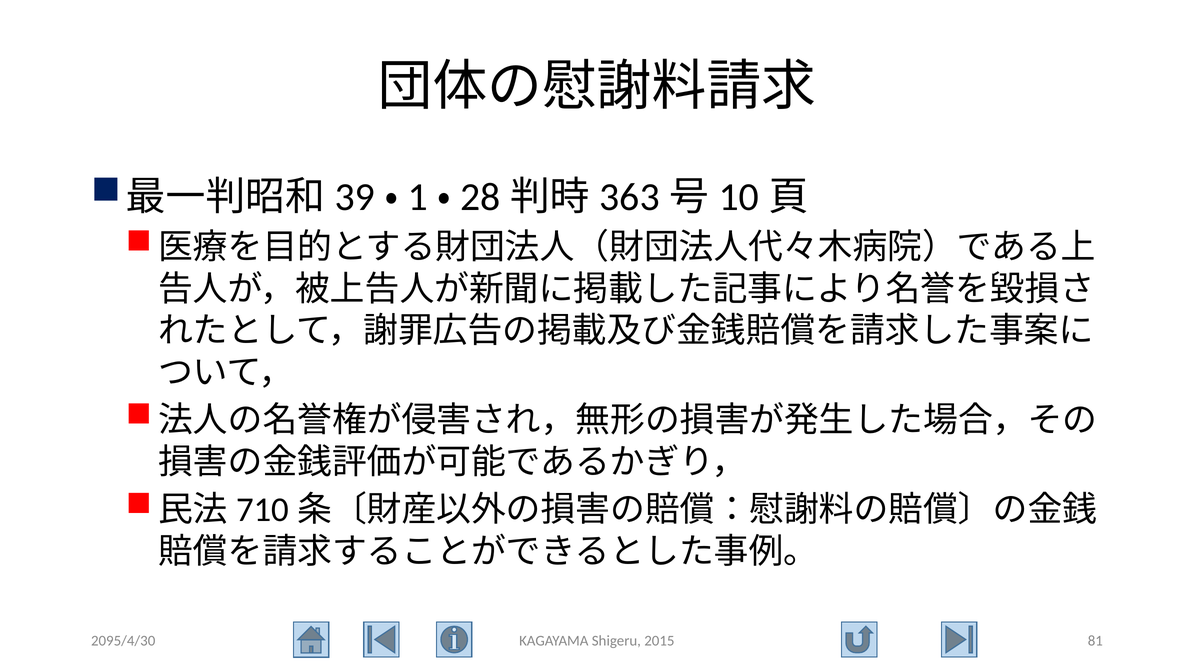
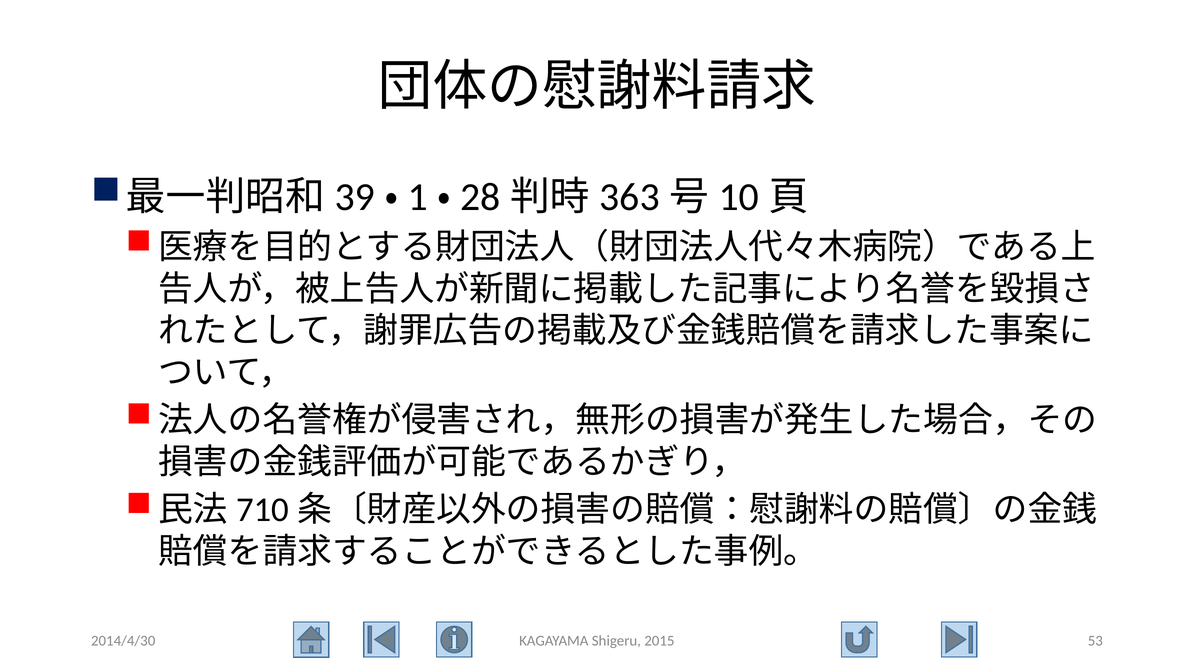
2095/4/30: 2095/4/30 -> 2014/4/30 (123, 641)
81: 81 -> 53 (1095, 641)
